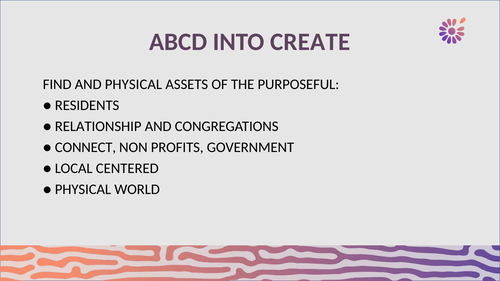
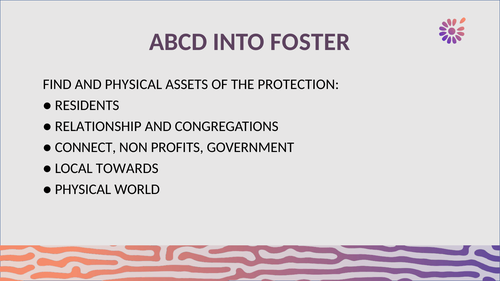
CREATE: CREATE -> FOSTER (310, 42)
PURPOSEFUL: PURPOSEFUL -> PROTECTION (298, 85)
CENTERED: CENTERED -> TOWARDS (127, 168)
